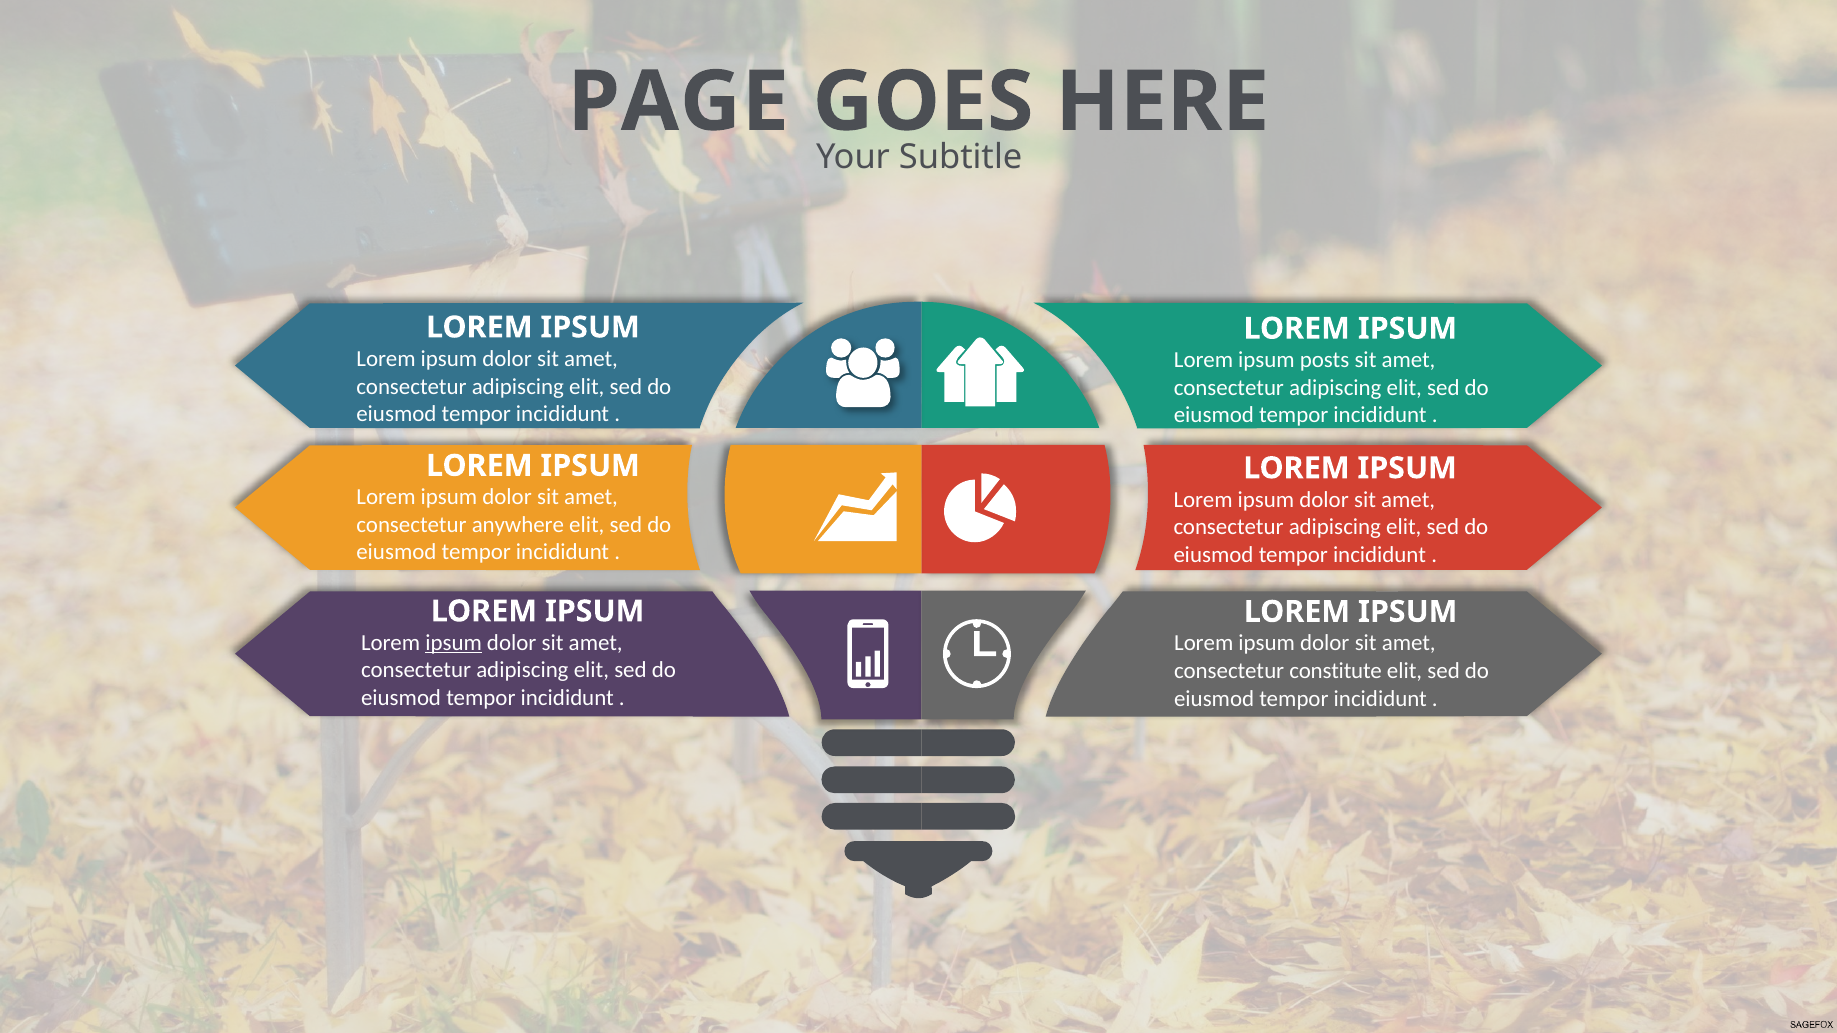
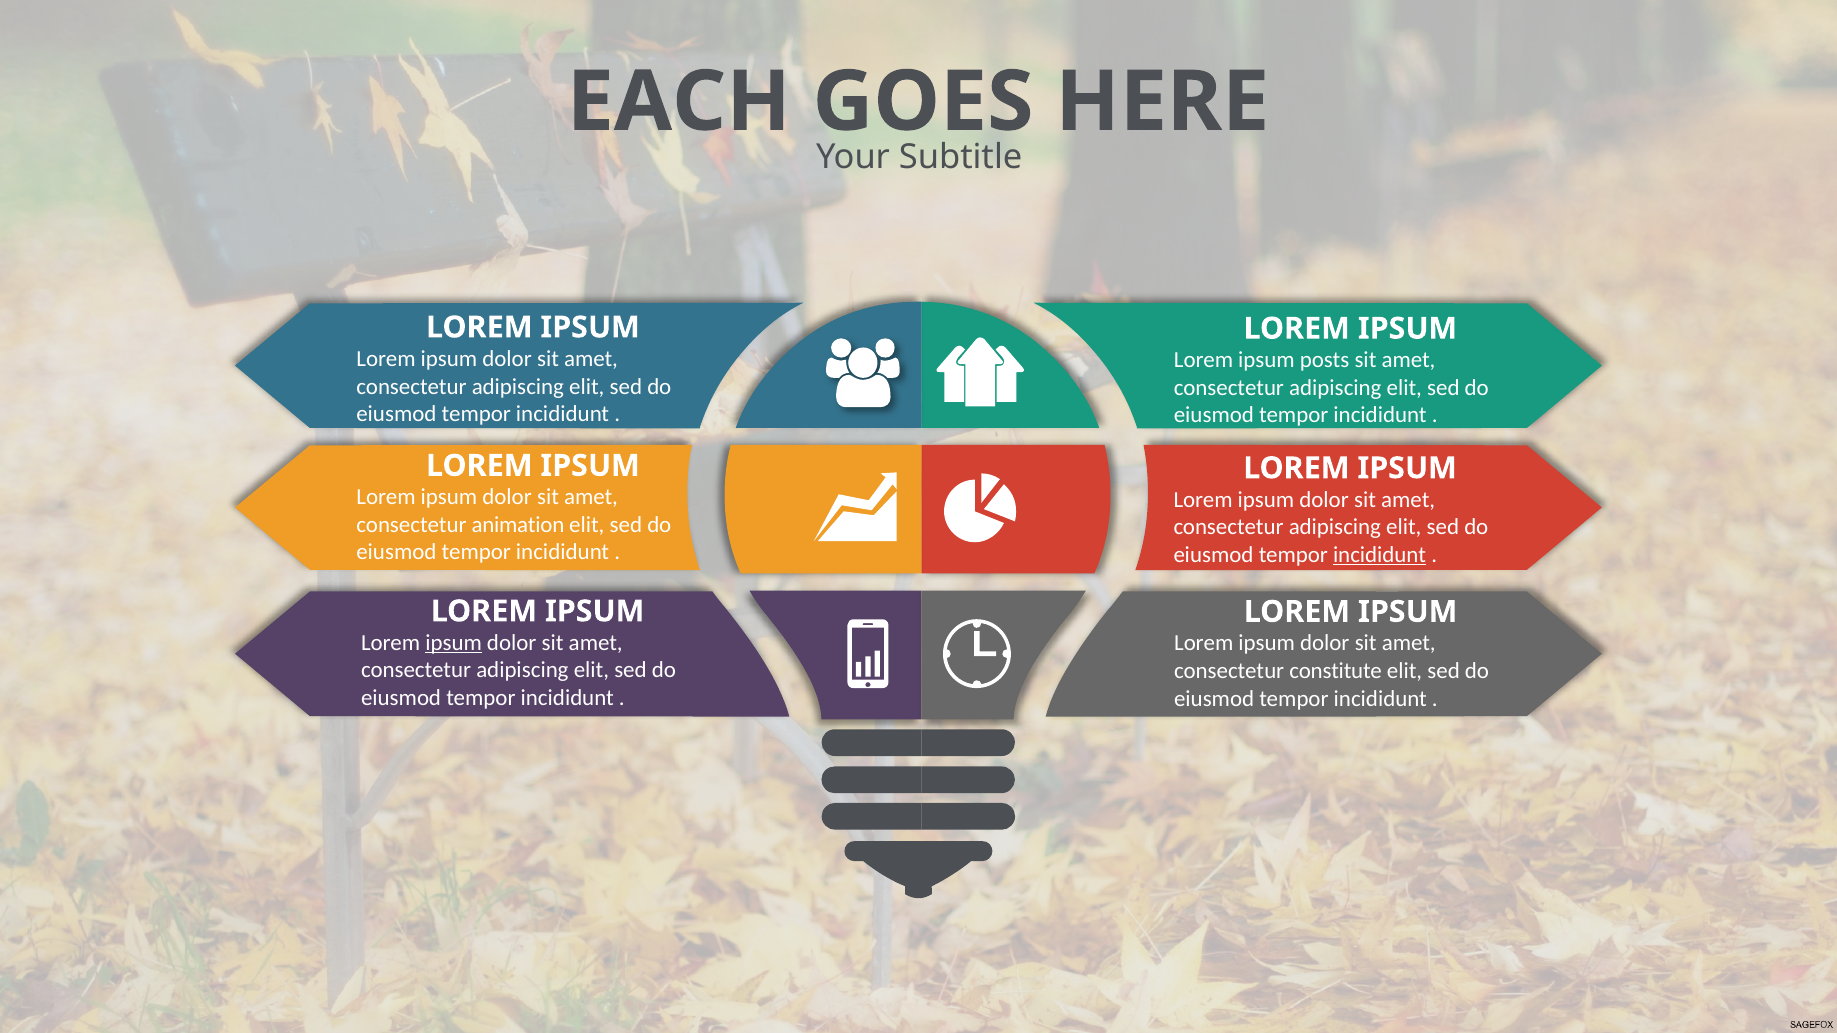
PAGE: PAGE -> EACH (679, 102)
anywhere: anywhere -> animation (518, 525)
incididunt underline: none -> present (1380, 555)
